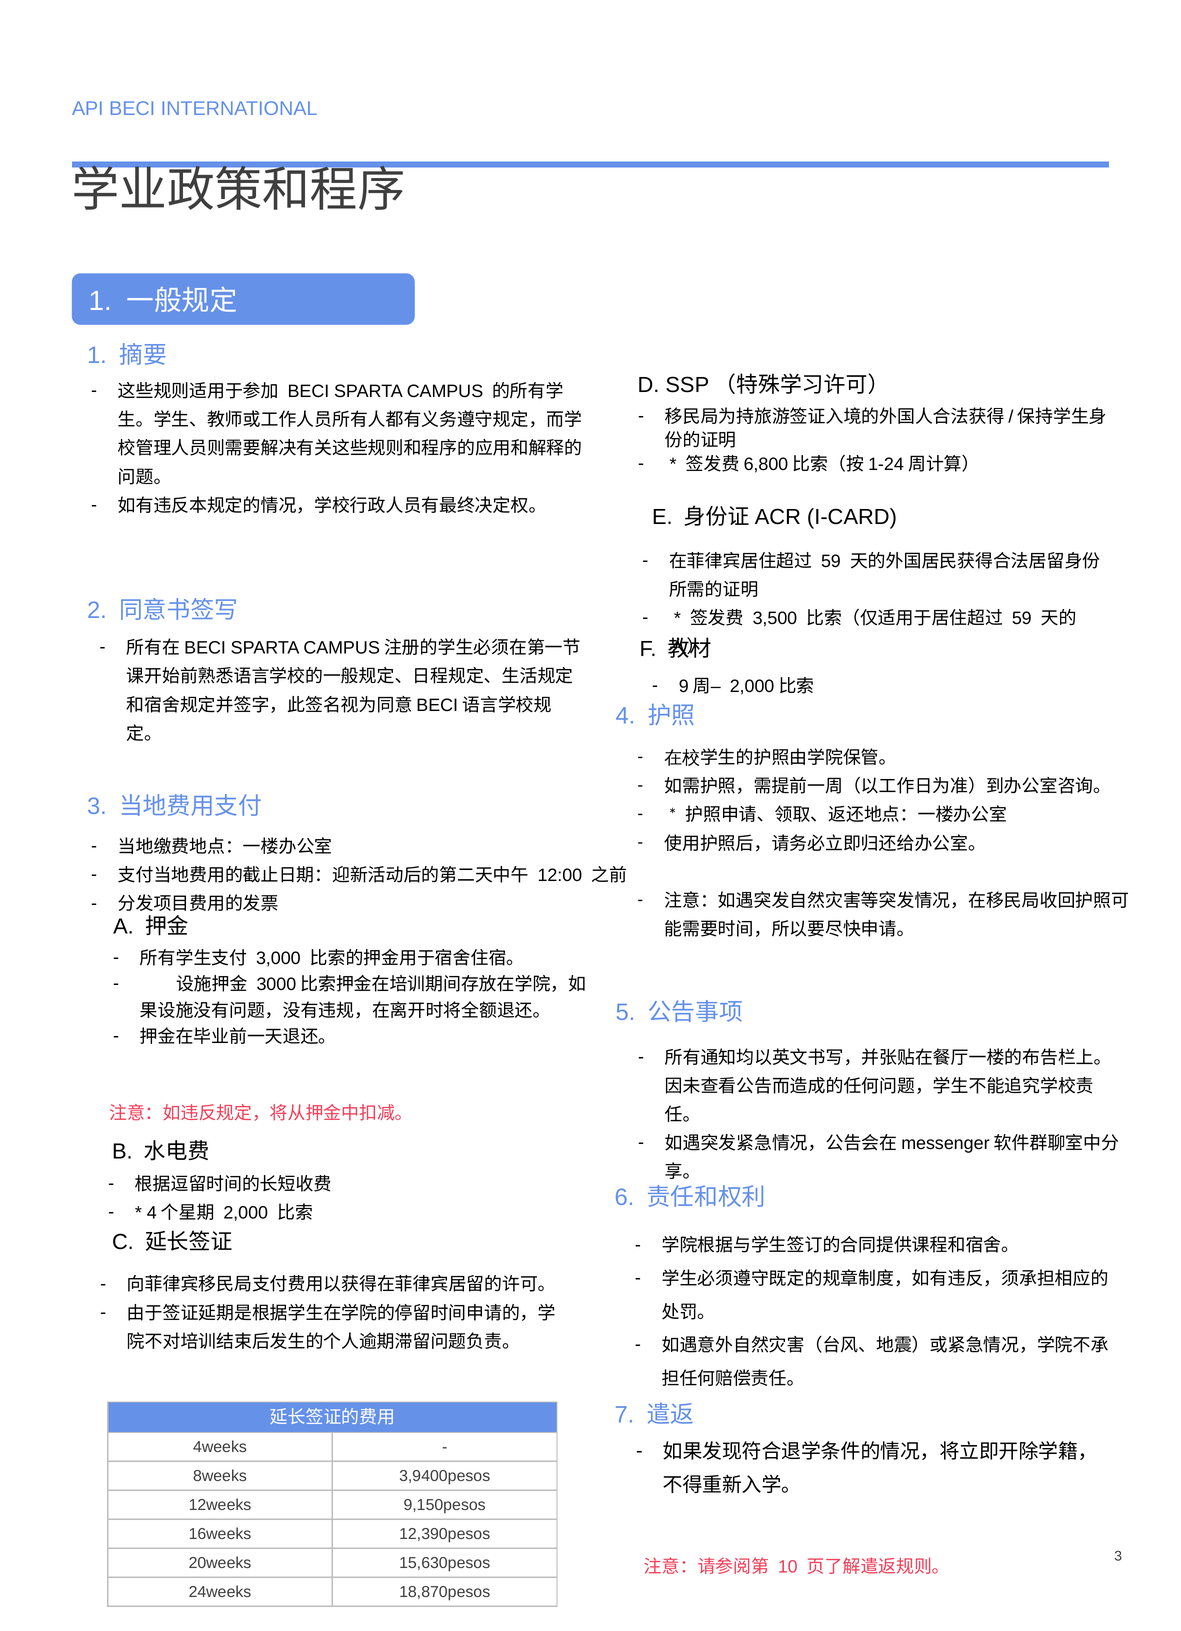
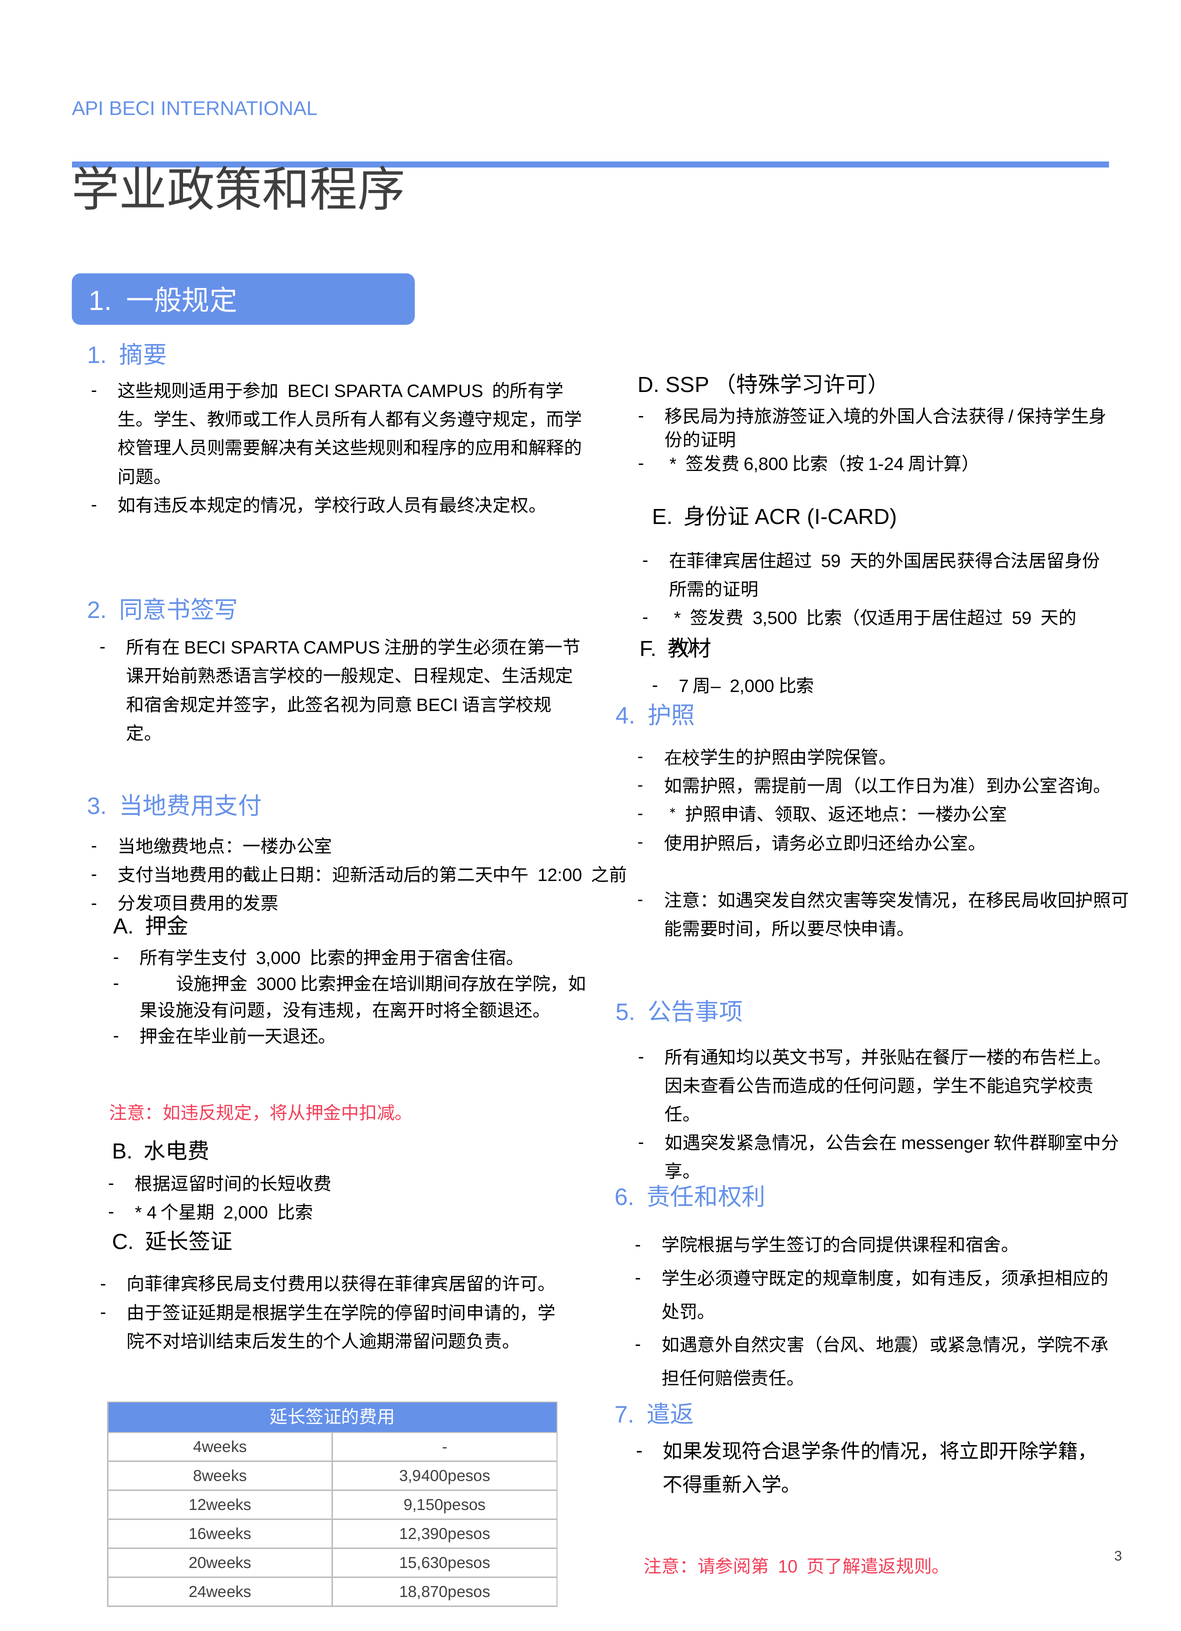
9: 9 -> 7 (684, 686)
